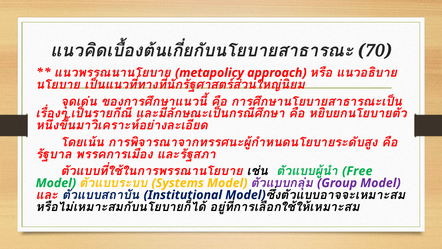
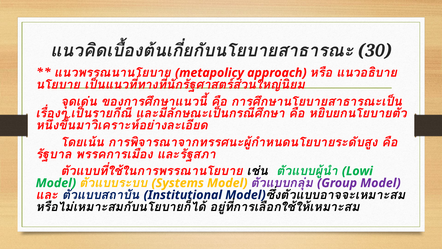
70: 70 -> 30 (375, 51)
Free: Free -> Lowi (357, 171)
